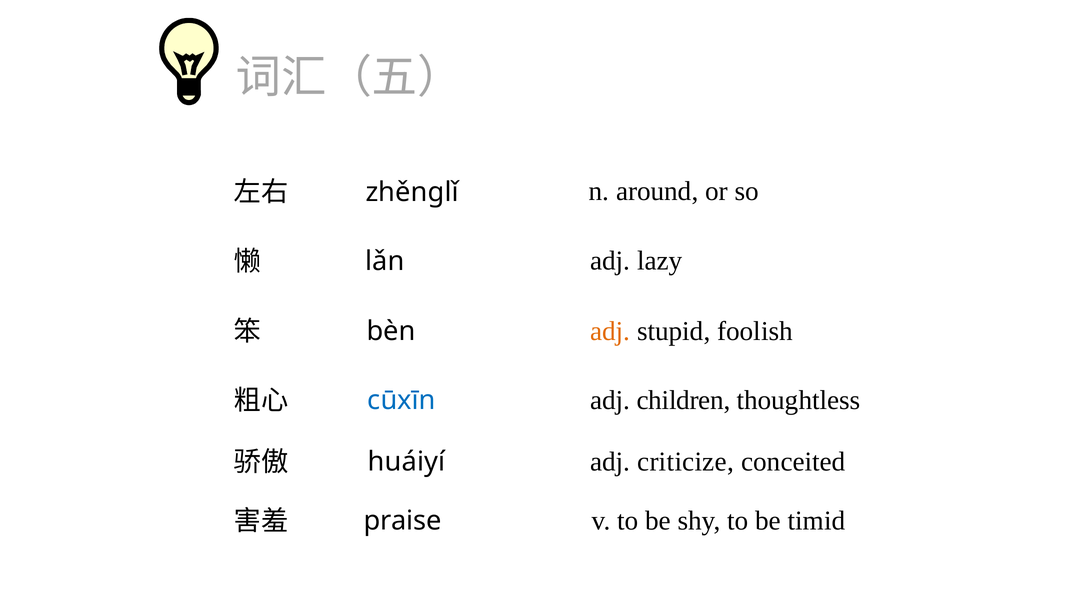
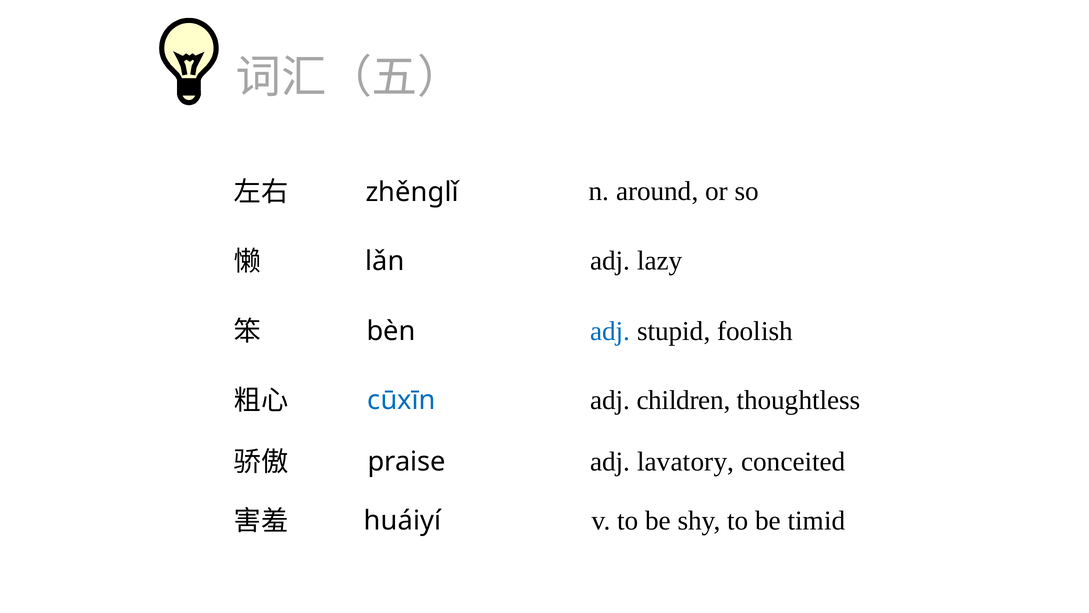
adj colour: orange -> blue (610, 331)
criticize: criticize -> lavatory (686, 461)
huáiyí: huáiyí -> praise (407, 461)
praise: praise -> huáiyí (403, 520)
